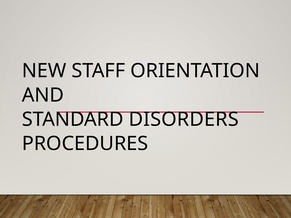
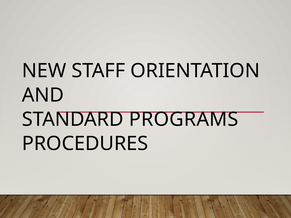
DISORDERS: DISORDERS -> PROGRAMS (184, 119)
